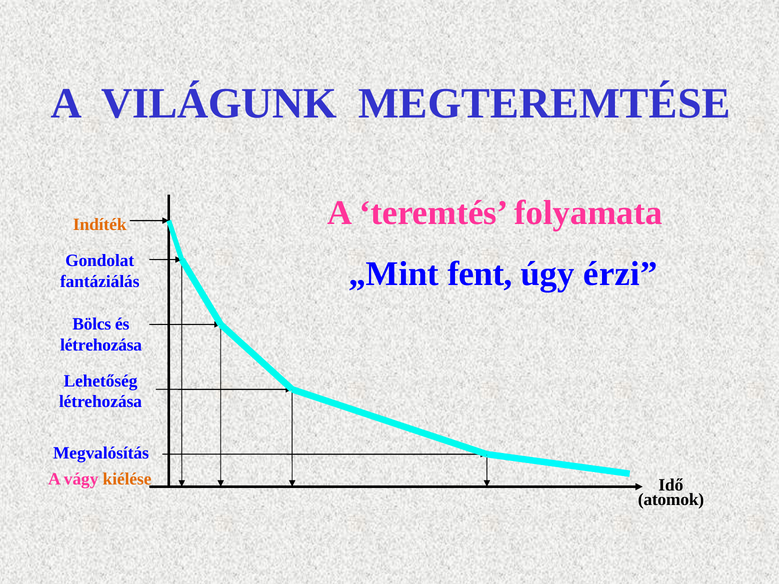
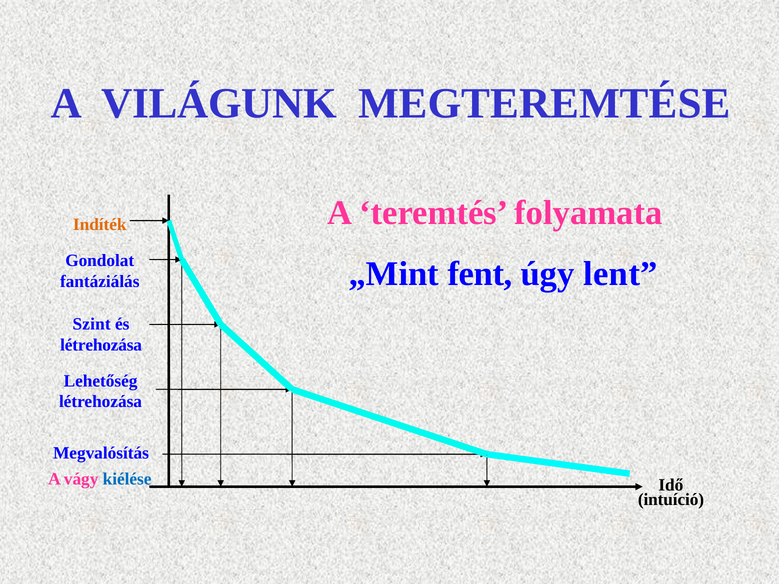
érzi: érzi -> lent (621, 274)
Bölcs: Bölcs -> Szint (92, 324)
kiélése colour: orange -> blue (127, 479)
atomok: atomok -> intuíció (671, 500)
